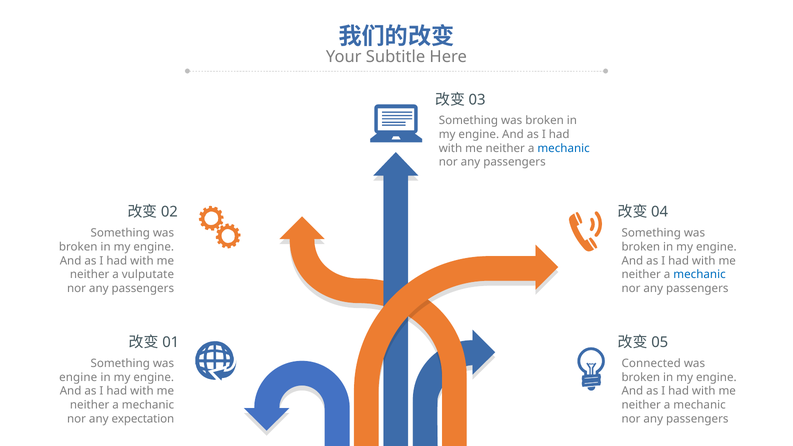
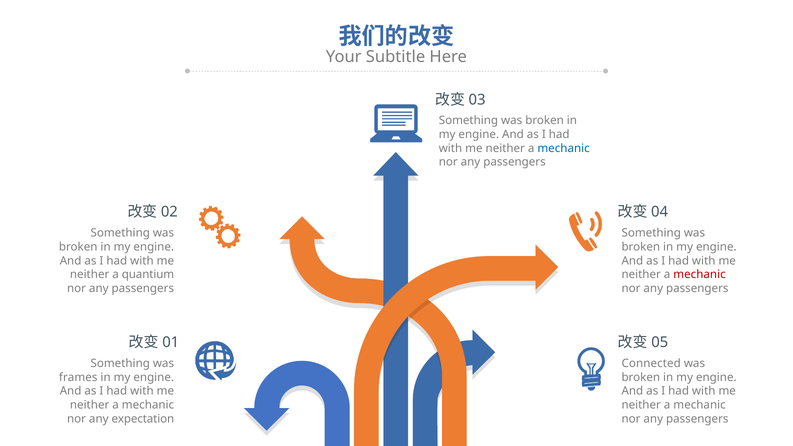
vulputate: vulputate -> quantium (148, 275)
mechanic colour: blue -> red (700, 275)
engine: engine -> frames (78, 377)
